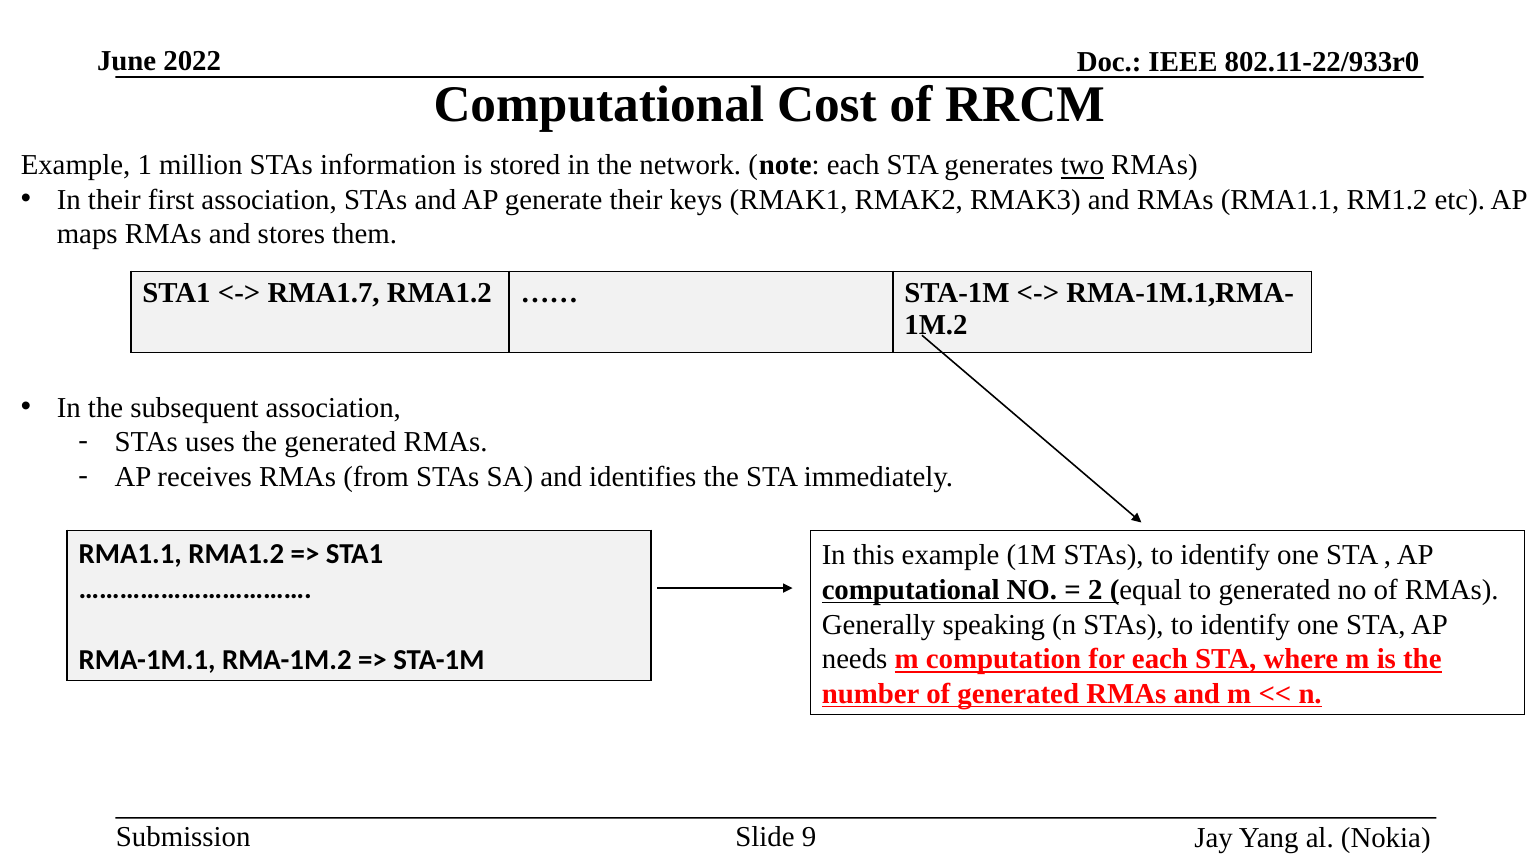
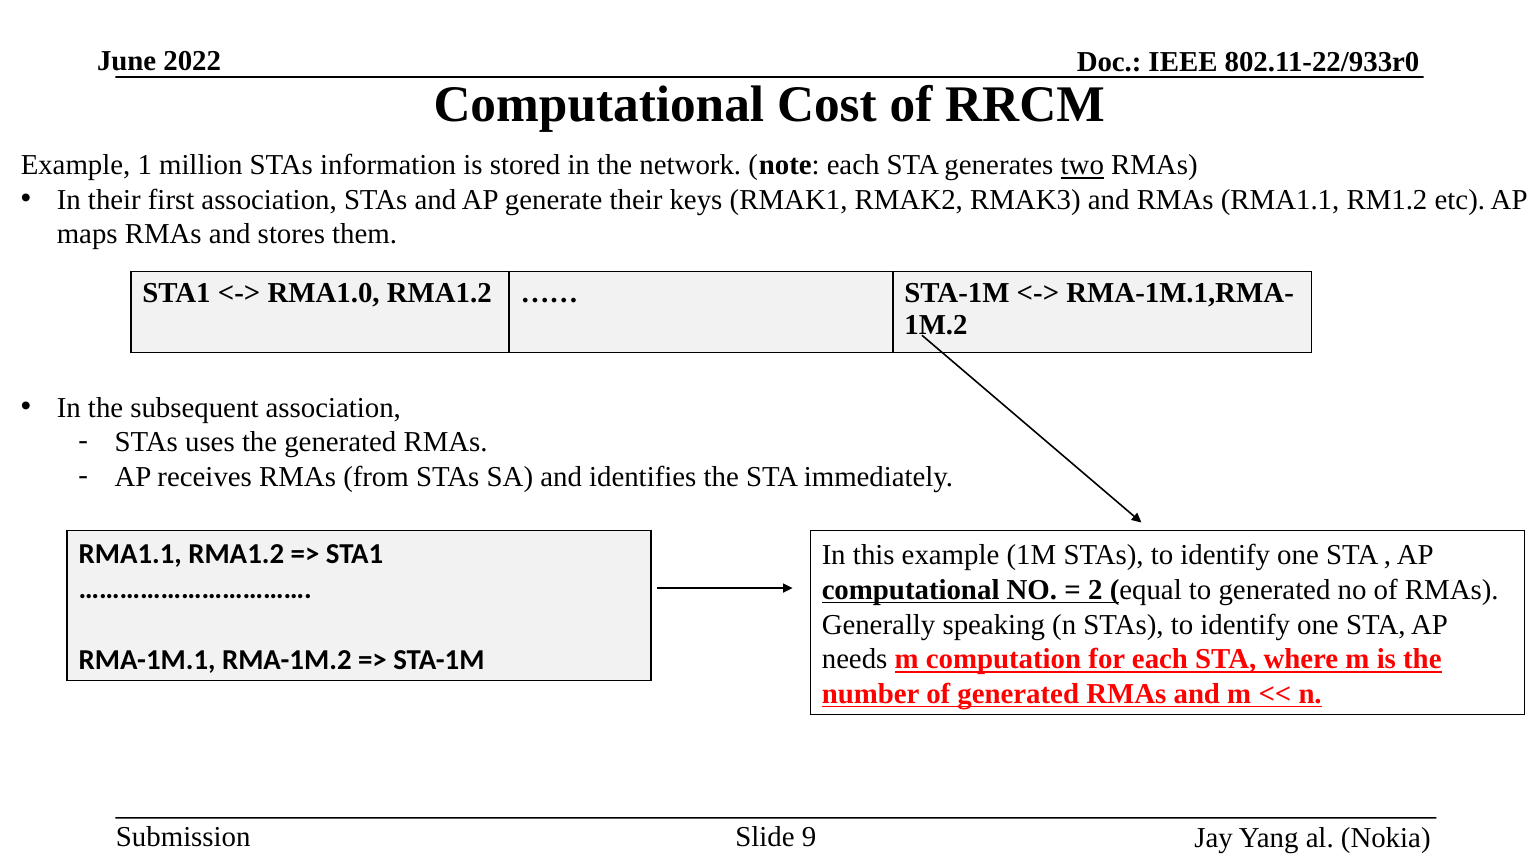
RMA1.7: RMA1.7 -> RMA1.0 (324, 293)
